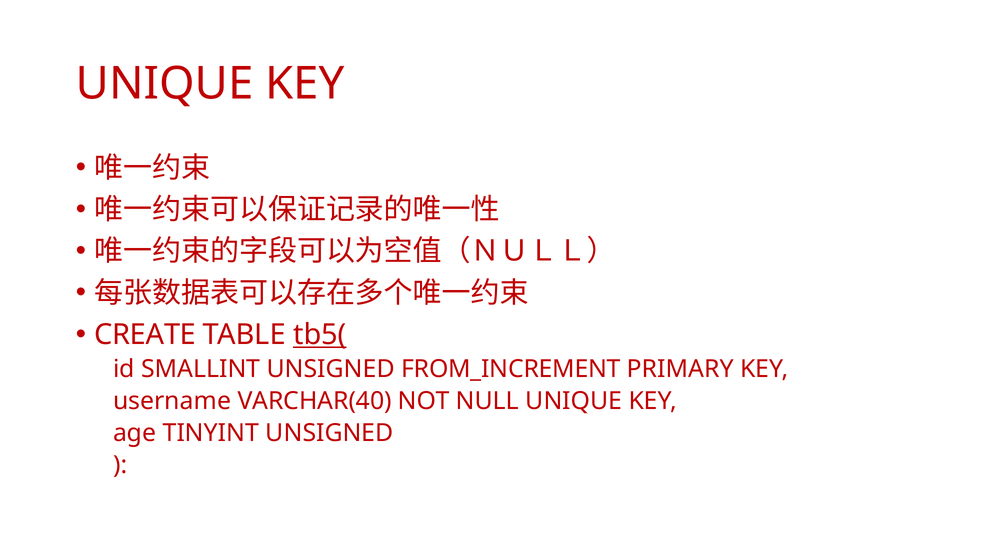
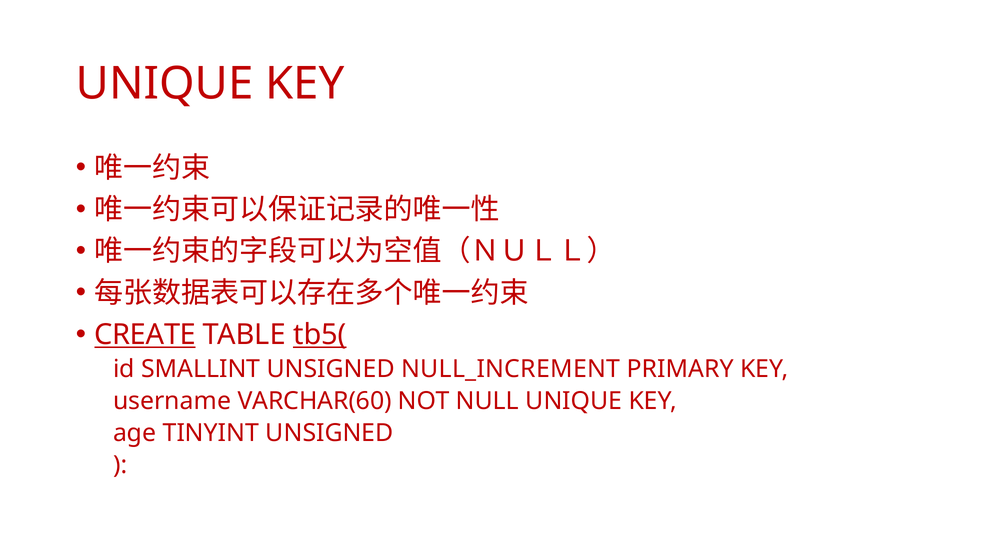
CREATE underline: none -> present (145, 335)
FROM_INCREMENT: FROM_INCREMENT -> NULL_INCREMENT (511, 369)
VARCHAR(40: VARCHAR(40 -> VARCHAR(60 (315, 401)
